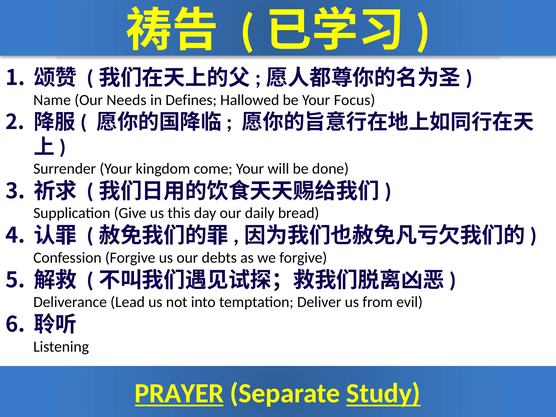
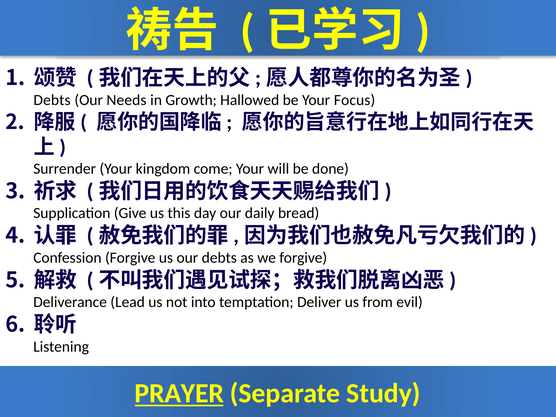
Name: Name -> Debts (52, 100)
Defines: Defines -> Growth (191, 100)
Study underline: present -> none (383, 393)
